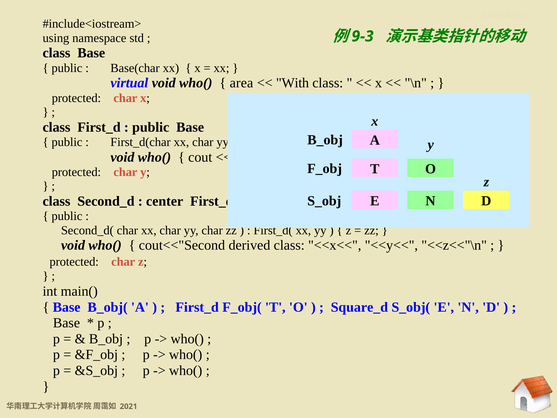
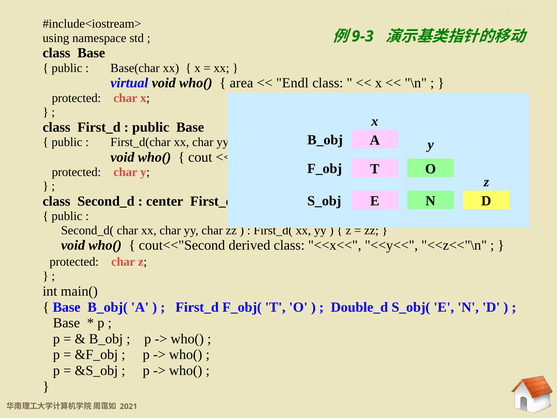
With: With -> Endl (292, 83)
Square_d: Square_d -> Double_d (359, 307)
